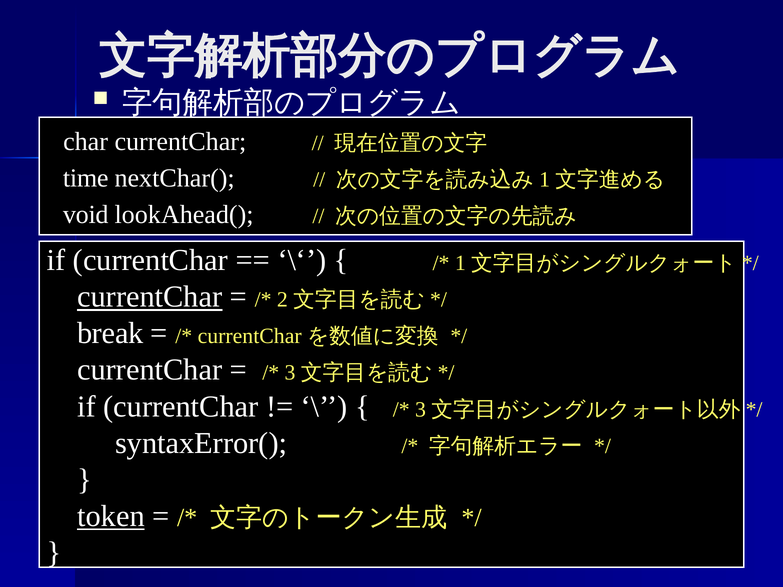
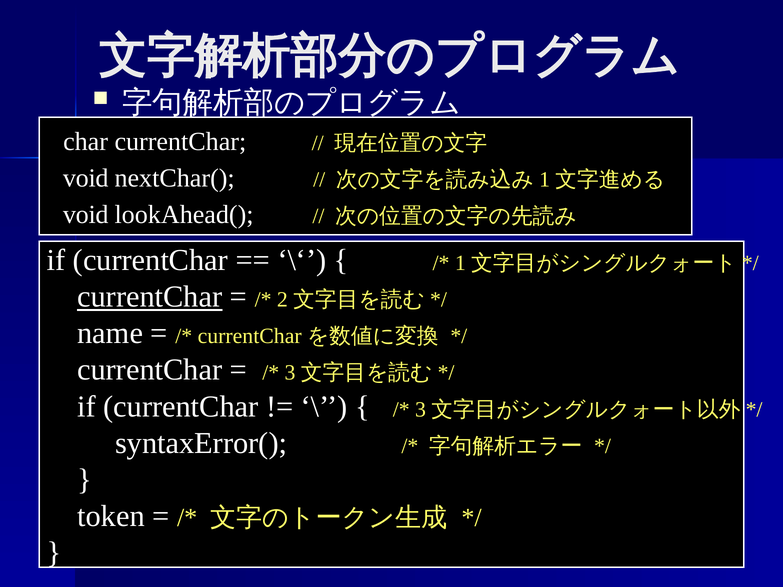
time: time -> void (86, 178)
break: break -> name (110, 334)
token underline: present -> none (111, 516)
